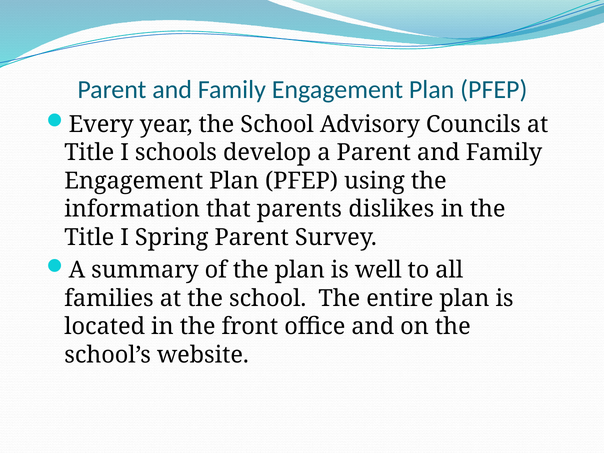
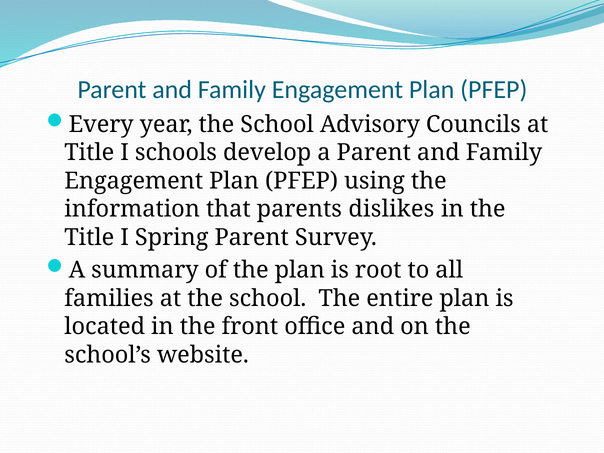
well: well -> root (378, 270)
